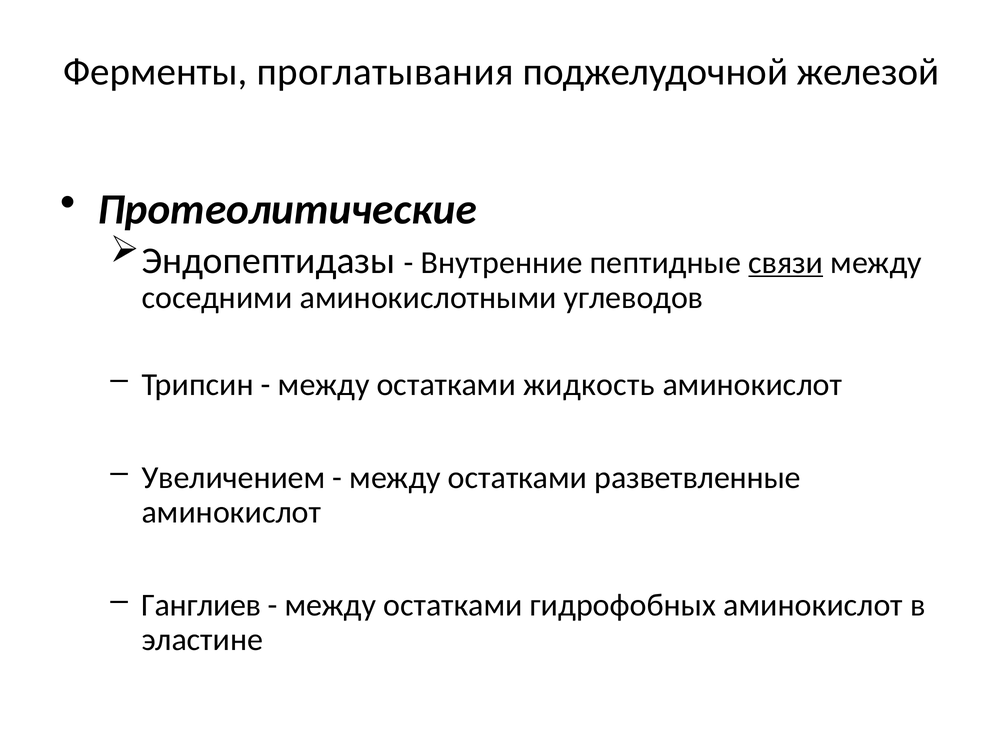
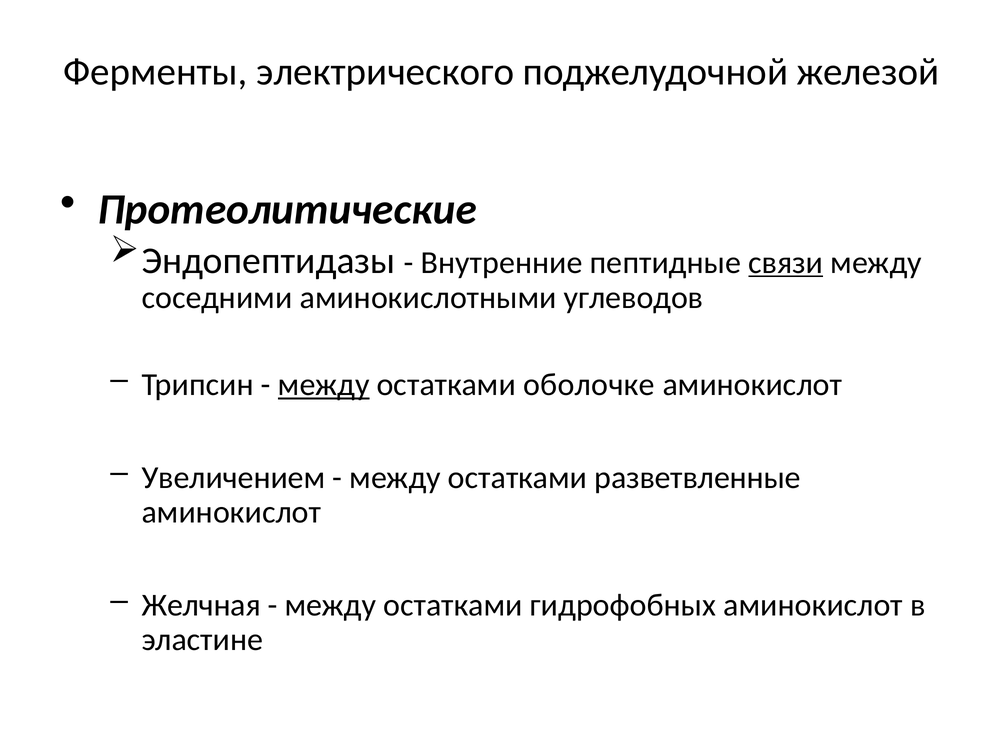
проглатывания: проглатывания -> электрического (385, 72)
между underline: none -> present (324, 385)
жидкость: жидкость -> оболочке (589, 385)
Ганглиев: Ганглиев -> Желчная (201, 605)
